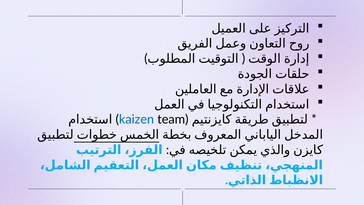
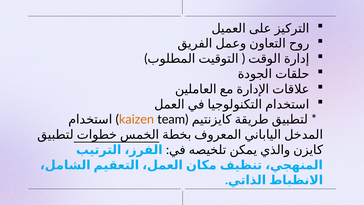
kaizen colour: blue -> orange (137, 119)
